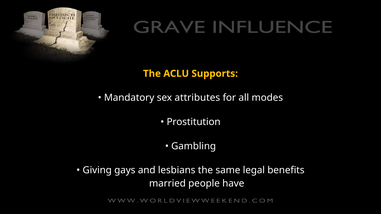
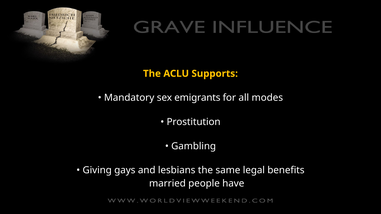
attributes: attributes -> emigrants (197, 98)
